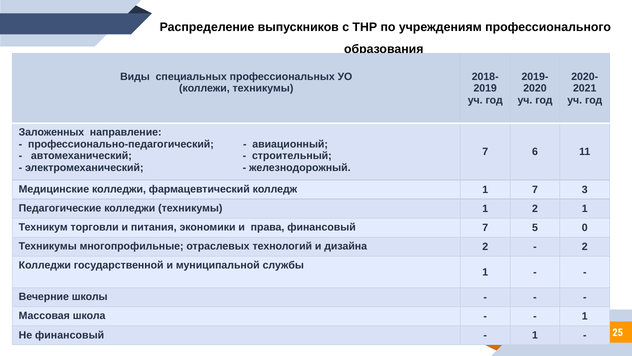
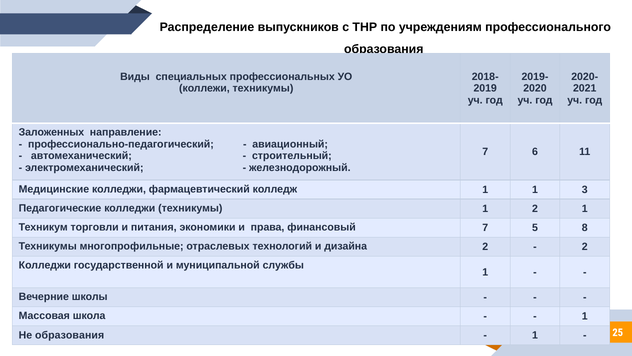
1 7: 7 -> 1 (535, 189)
0: 0 -> 8 (585, 227)
Не финансовый: финансовый -> образования (70, 335)
